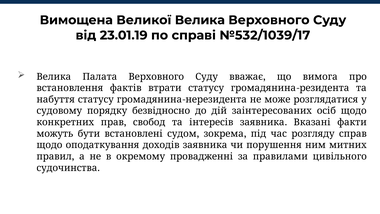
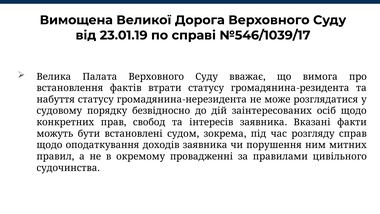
Великої Велика: Велика -> Дорога (200, 20)
№532/1039/17: №532/1039/17 -> №546/1039/17 (265, 35)
